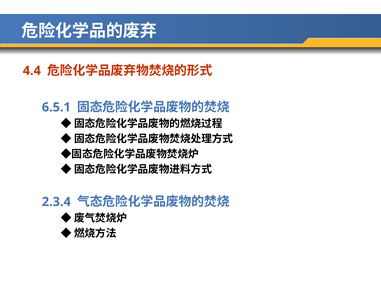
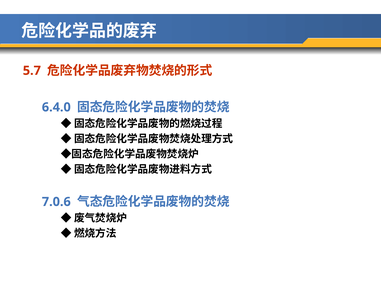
4.4: 4.4 -> 5.7 (32, 71)
6.5.1: 6.5.1 -> 6.4.0 (56, 107)
2.3.4: 2.3.4 -> 7.0.6 (56, 202)
